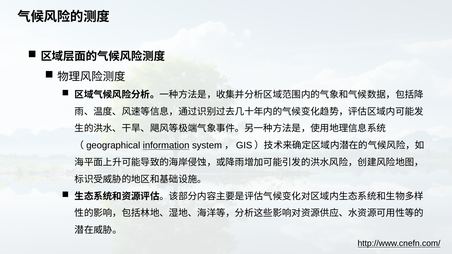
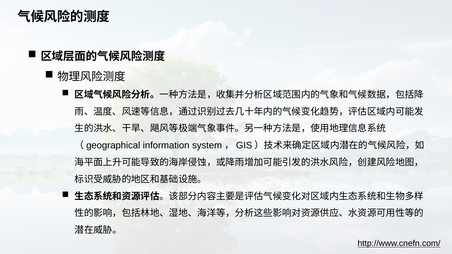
information underline: present -> none (166, 146)
